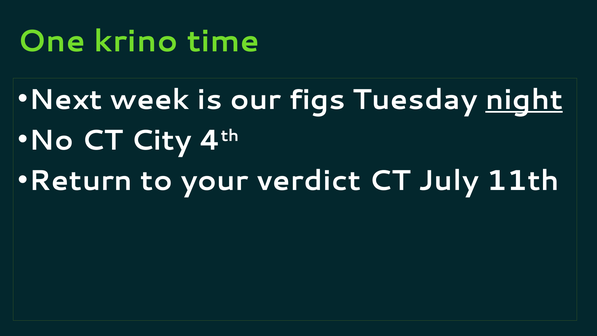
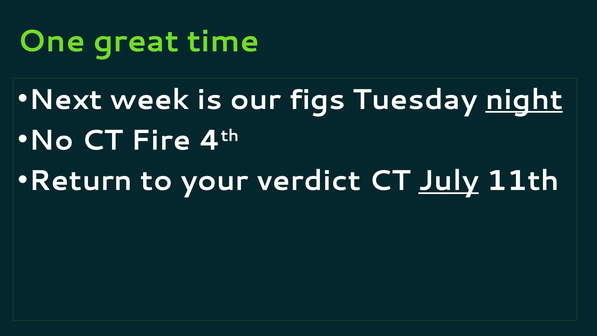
krino: krino -> great (136, 41)
City: City -> Fire (161, 140)
July underline: none -> present (449, 181)
